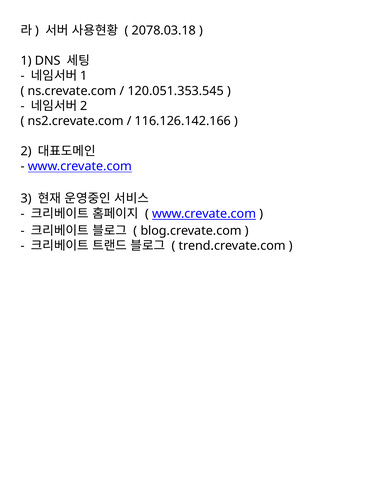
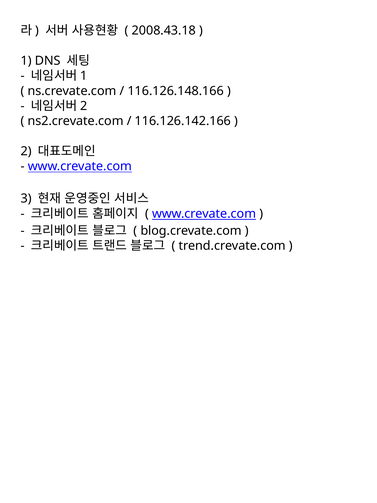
2078.03.18: 2078.03.18 -> 2008.43.18 (164, 31)
120.051.353.545: 120.051.353.545 -> 116.126.148.166 (176, 91)
